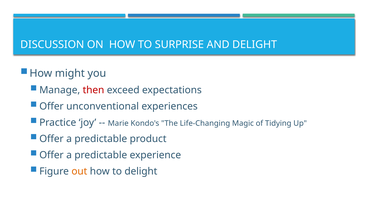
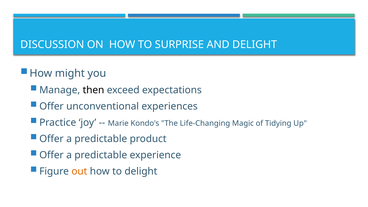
then colour: red -> black (93, 90)
